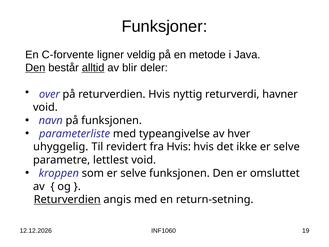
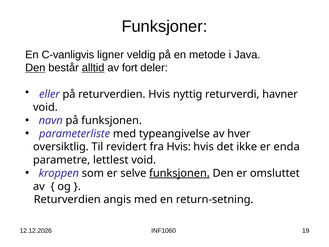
C-forvente: C-forvente -> C-vanligvis (68, 55)
blir: blir -> fort (130, 68)
over: over -> eller (49, 94)
uhyggelig: uhyggelig -> oversiktlig (61, 147)
ikke er selve: selve -> enda (287, 147)
funksjonen underline: none -> present (179, 173)
Returverdien underline: present -> none (67, 199)
